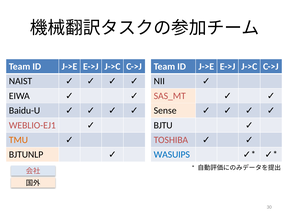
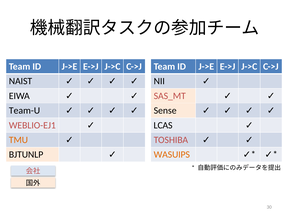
Baidu-U: Baidu-U -> Team-U (24, 110)
BJTU: BJTU -> LCAS (163, 125)
WASUIPS colour: blue -> orange (172, 154)
